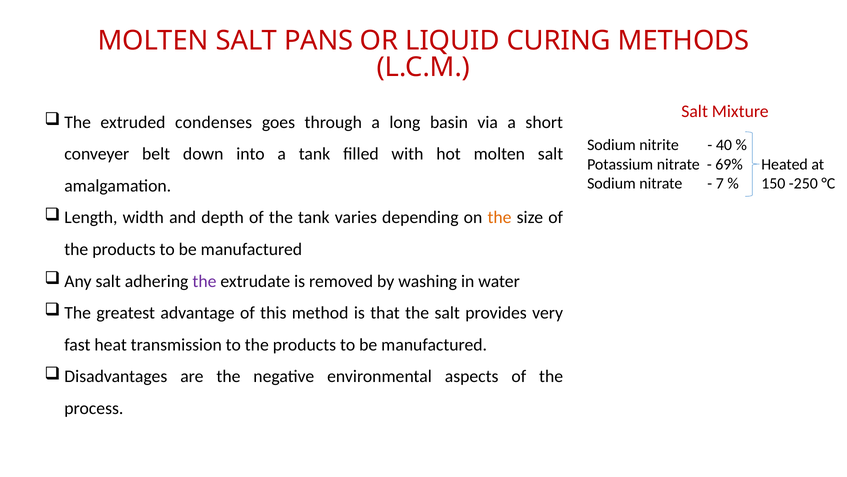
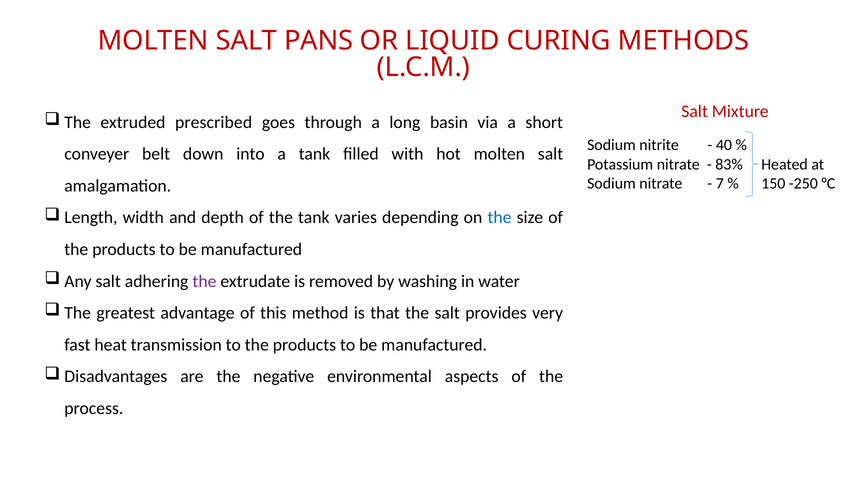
condenses: condenses -> prescribed (214, 122)
69%: 69% -> 83% (729, 164)
the colour: orange -> blue (500, 217)
